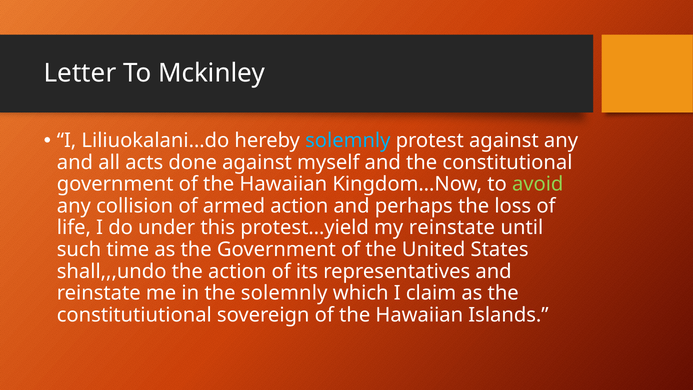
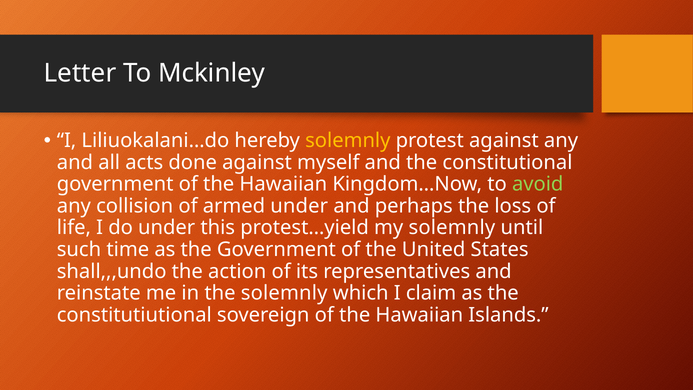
solemnly colour: light blue -> yellow (348, 141)
armed action: action -> under (299, 206)
my reinstate: reinstate -> solemnly (452, 228)
